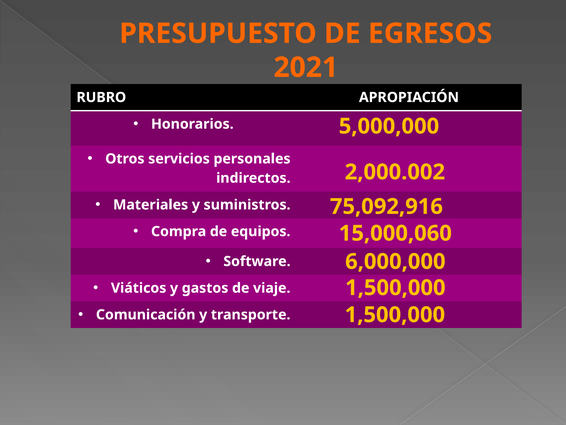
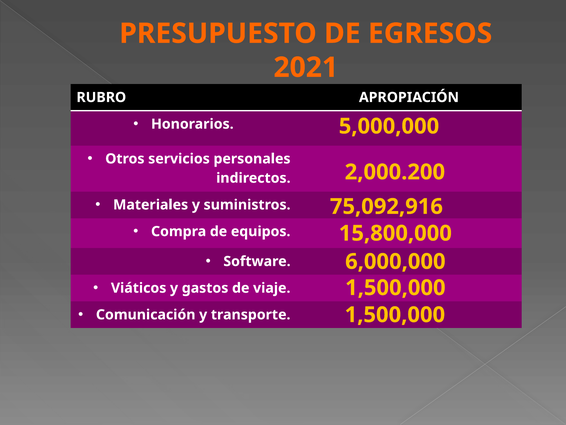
2,000.002: 2,000.002 -> 2,000.200 (395, 172)
15,000,060: 15,000,060 -> 15,800,000 (395, 233)
